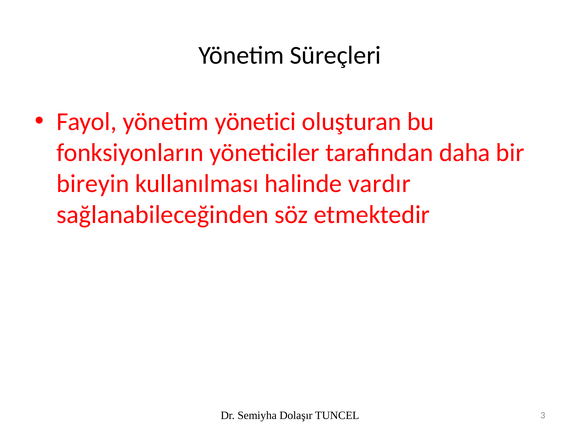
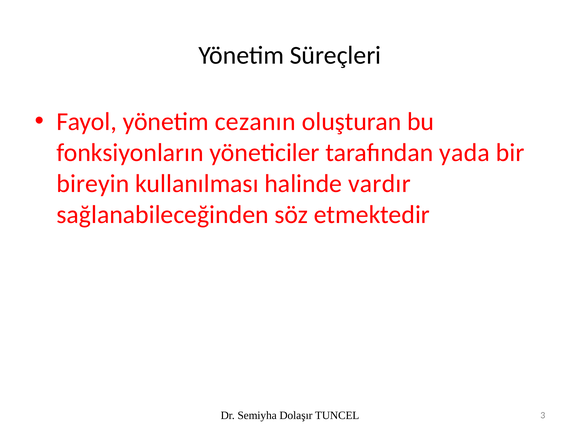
yönetici: yönetici -> cezanın (255, 122)
daha: daha -> yada (465, 153)
